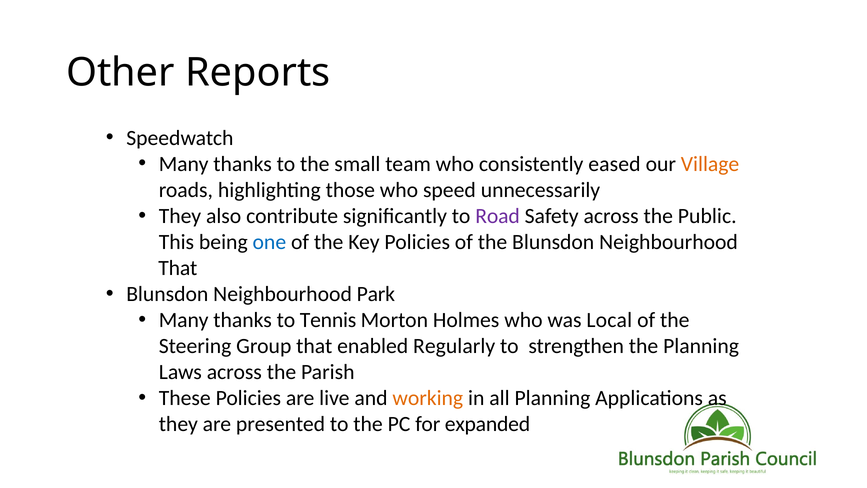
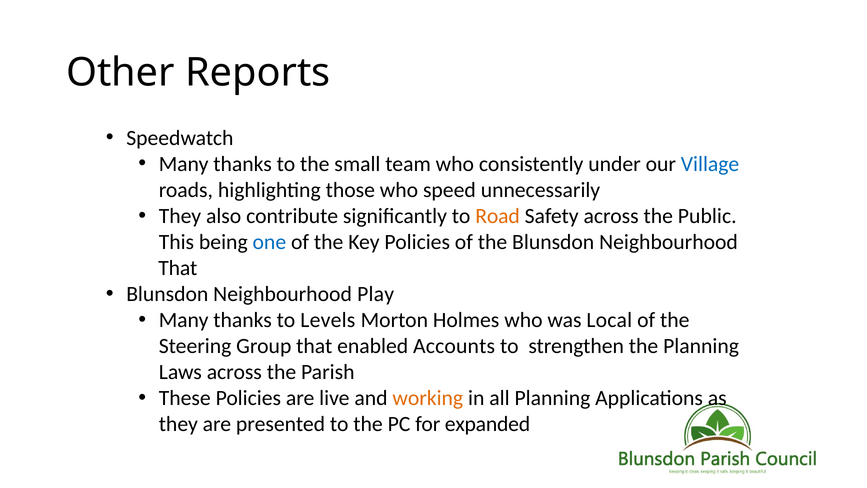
eased: eased -> under (615, 164)
Village colour: orange -> blue (710, 164)
Road colour: purple -> orange (498, 216)
Park: Park -> Play (376, 294)
Tennis: Tennis -> Levels (328, 320)
Regularly: Regularly -> Accounts (454, 346)
